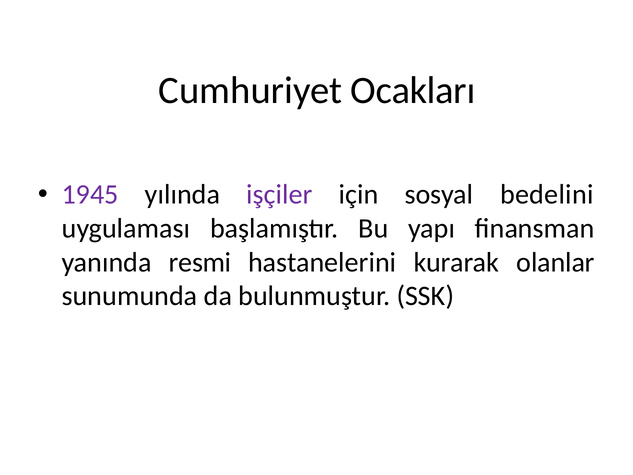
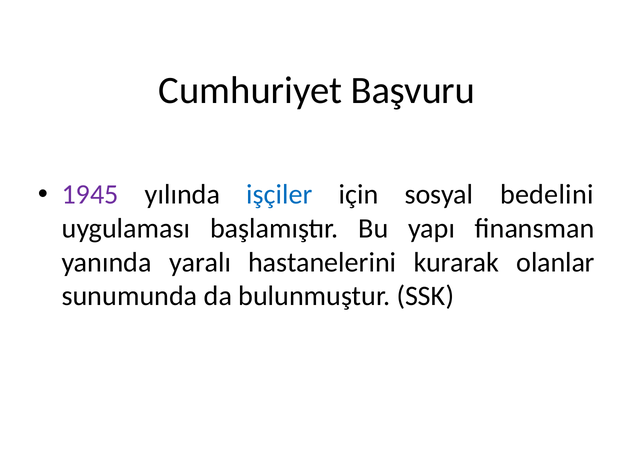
Ocakları: Ocakları -> Başvuru (413, 90)
işçiler colour: purple -> blue (279, 195)
resmi: resmi -> yaralı (200, 262)
